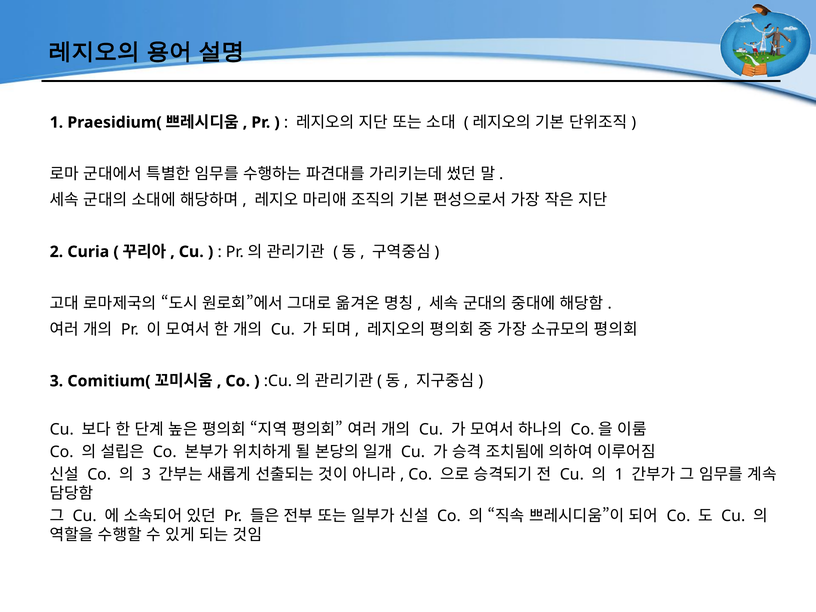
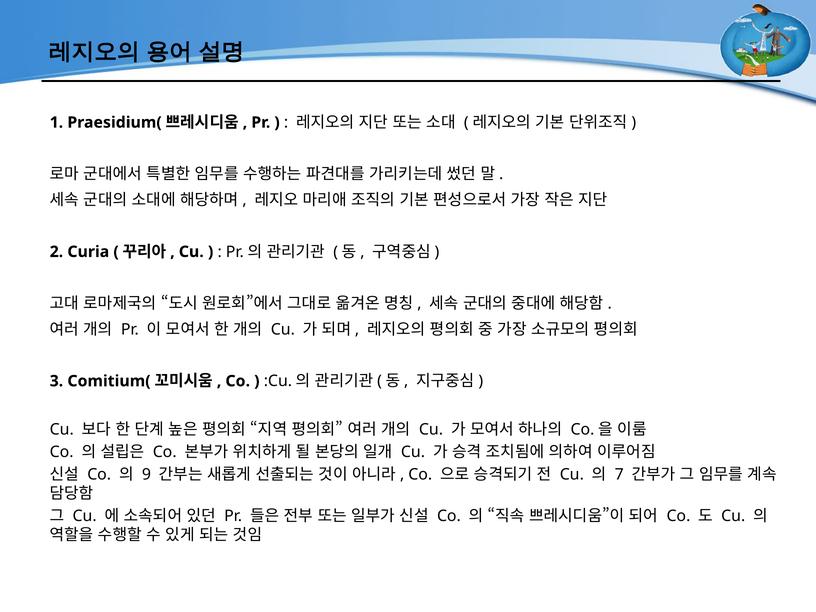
3: 3 -> 9 (146, 474)
1: 1 -> 7 (619, 474)
